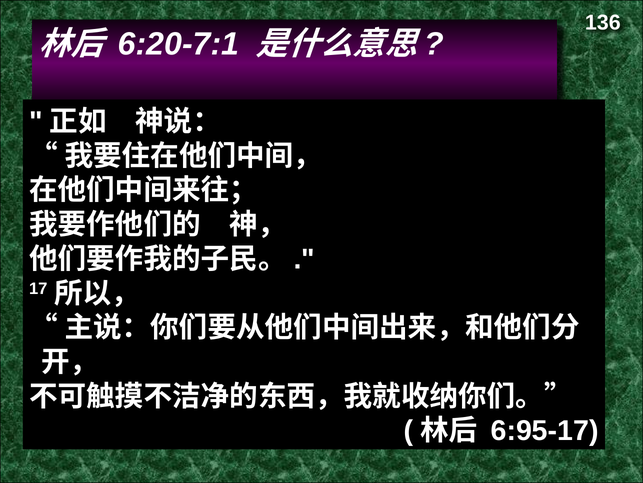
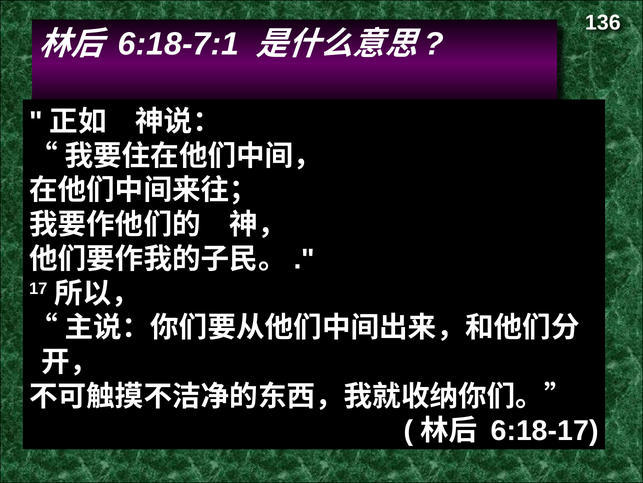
6:20-7:1: 6:20-7:1 -> 6:18-7:1 (179, 44)
6:95-17: 6:95-17 -> 6:18-17 (545, 430)
